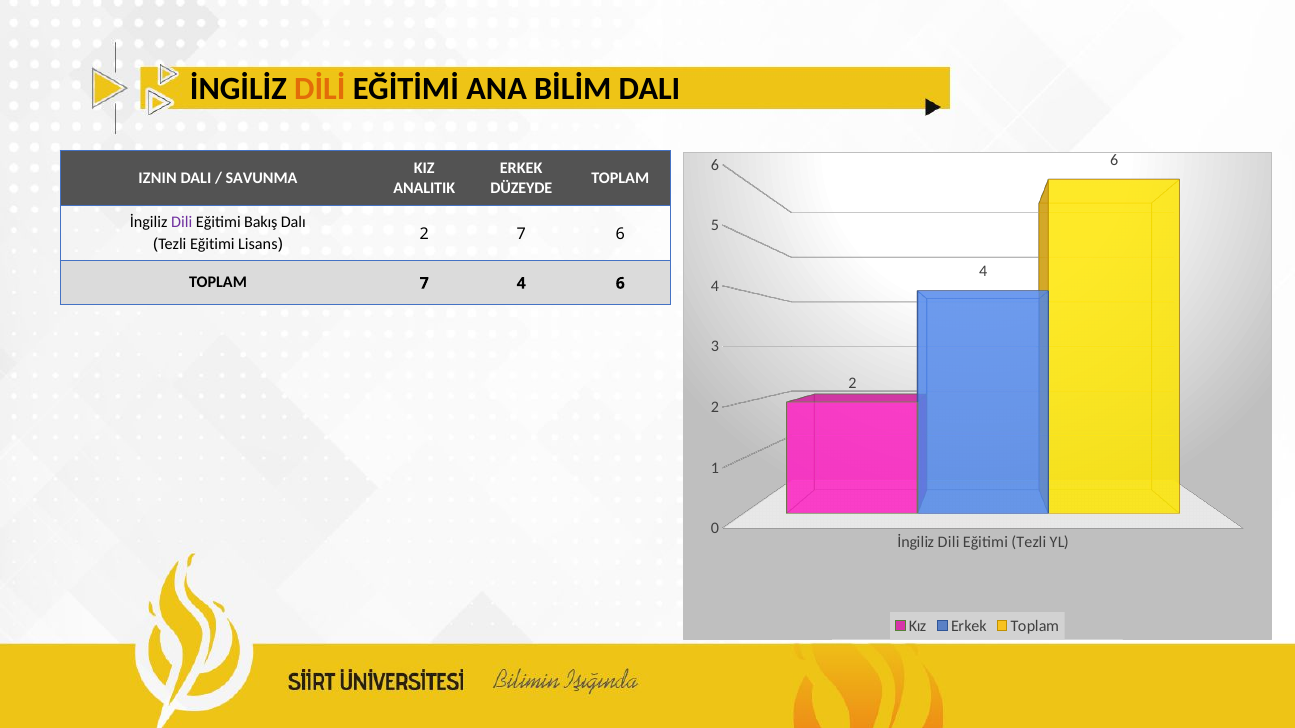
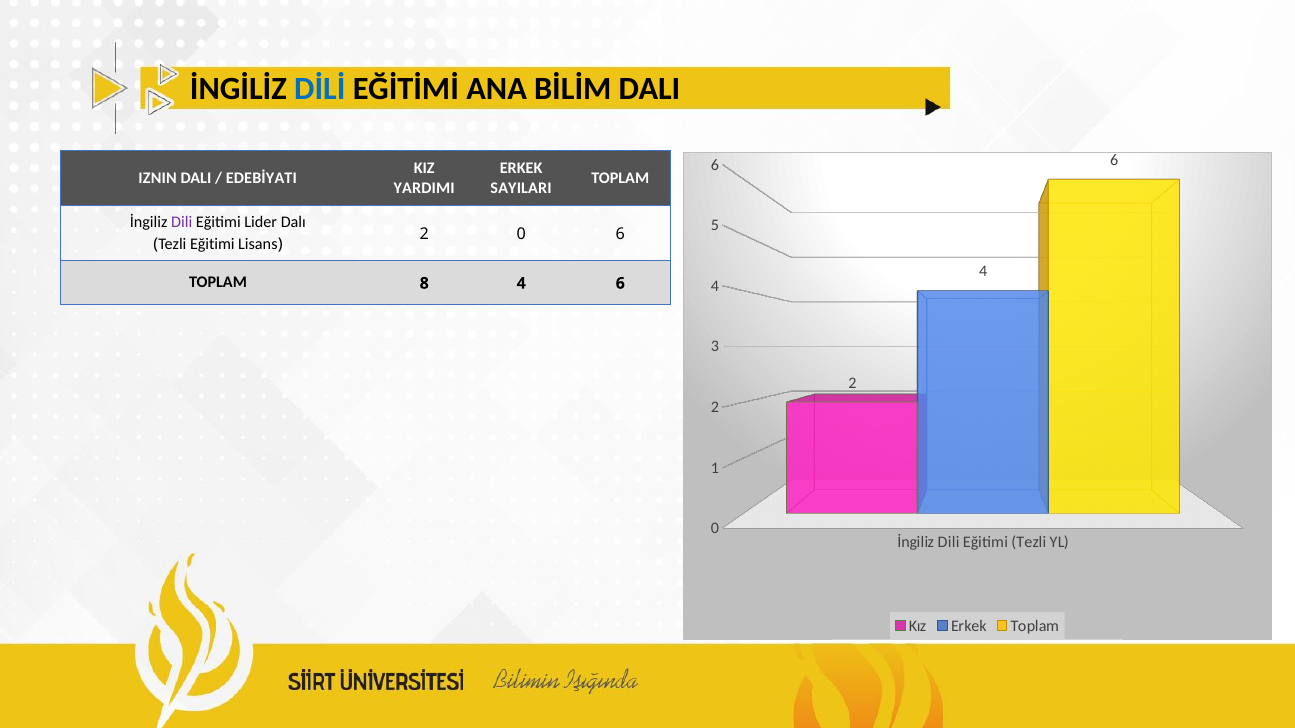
DİLİ colour: orange -> blue (320, 89)
SAVUNMA: SAVUNMA -> EDEBİYATI (261, 178)
ANALITIK: ANALITIK -> YARDIMI (424, 188)
DÜZEYDE: DÜZEYDE -> SAYILARI (521, 188)
Bakış: Bakış -> Lider (261, 222)
2 7: 7 -> 0 (521, 234)
TOPLAM 7: 7 -> 8 (424, 283)
